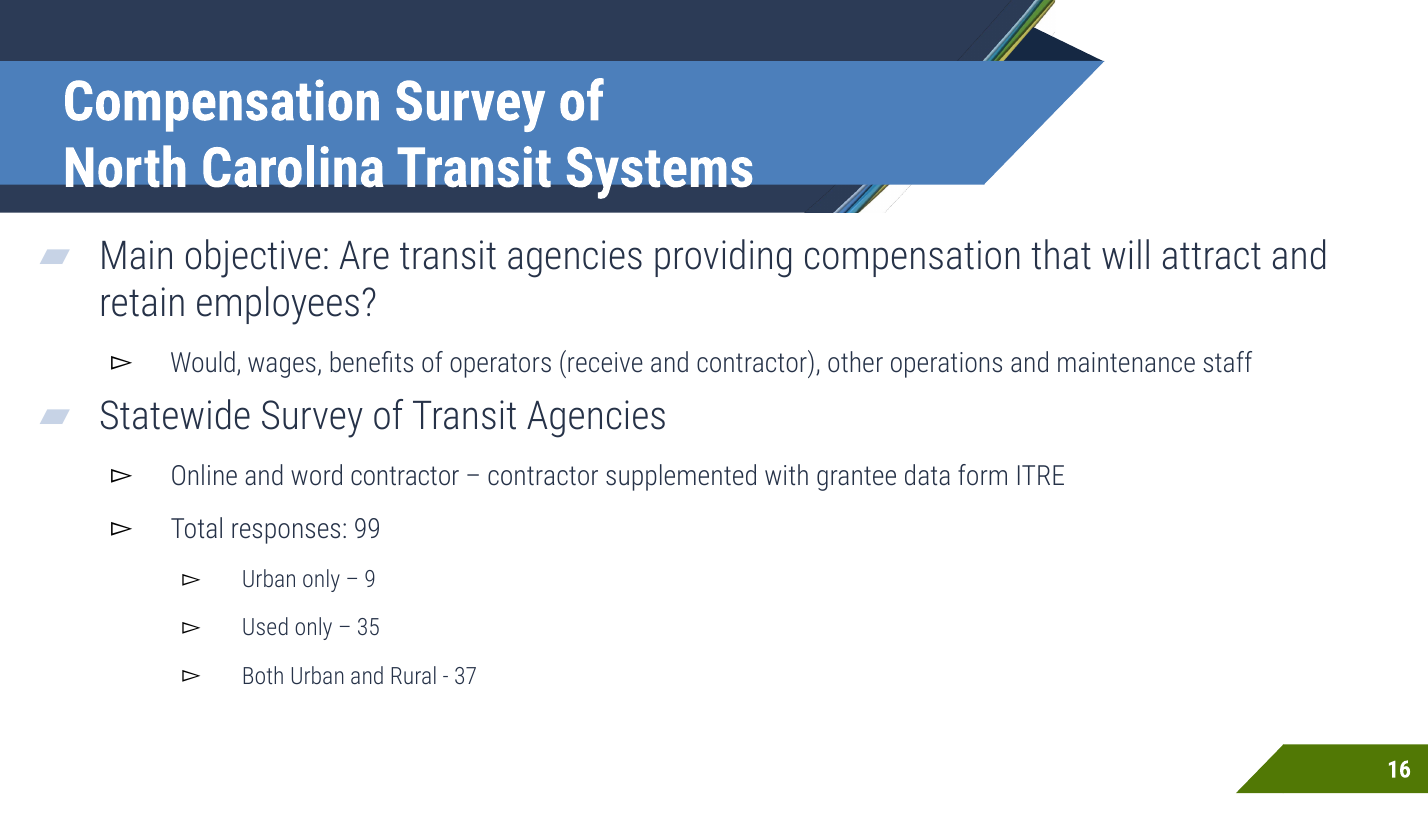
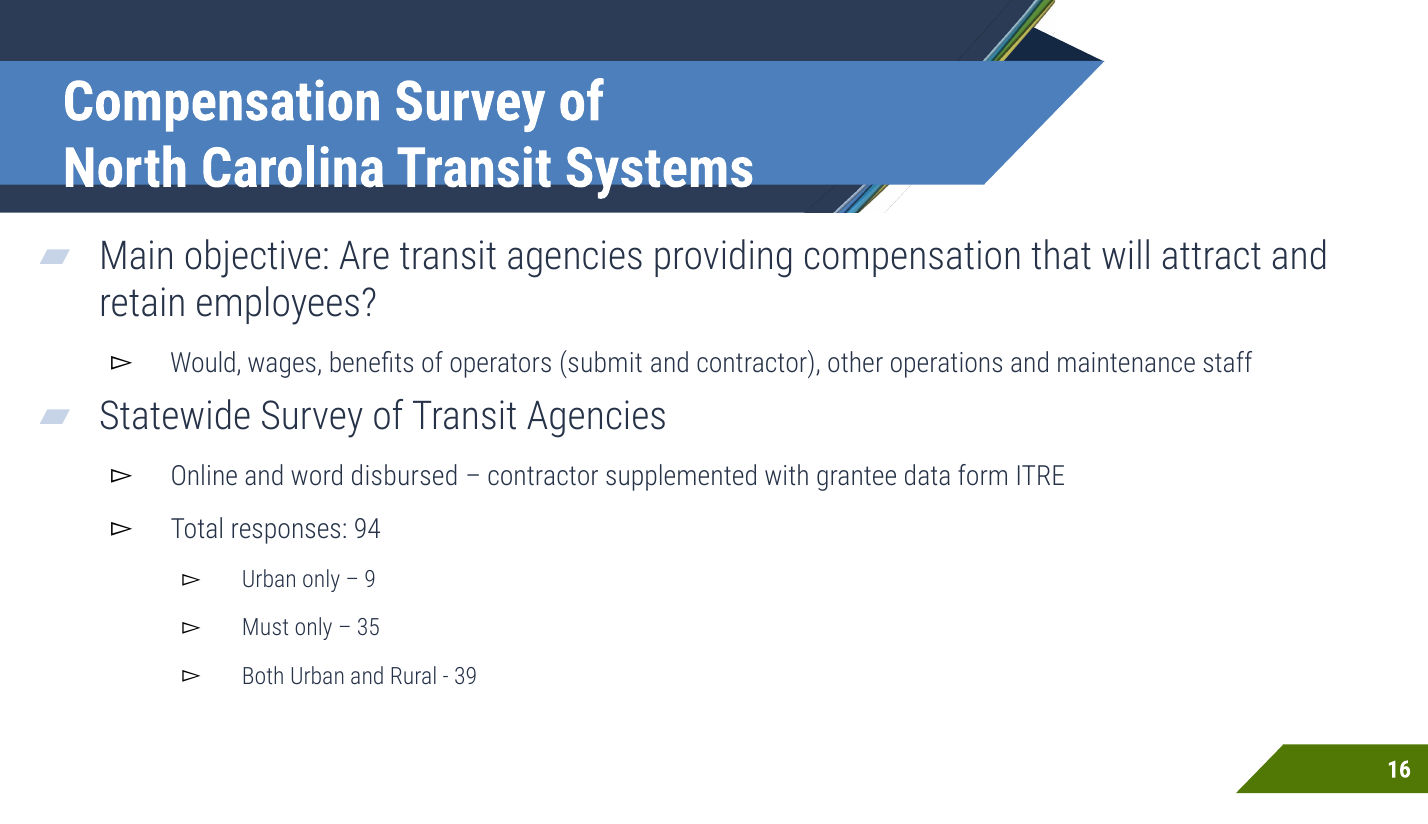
receive: receive -> submit (601, 363)
word contractor: contractor -> disbursed (405, 476)
99: 99 -> 94 (367, 529)
Used: Used -> Must (266, 628)
37: 37 -> 39 (466, 676)
